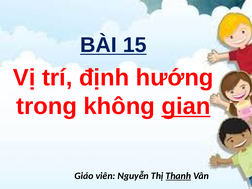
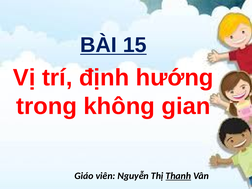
gian underline: present -> none (186, 106)
